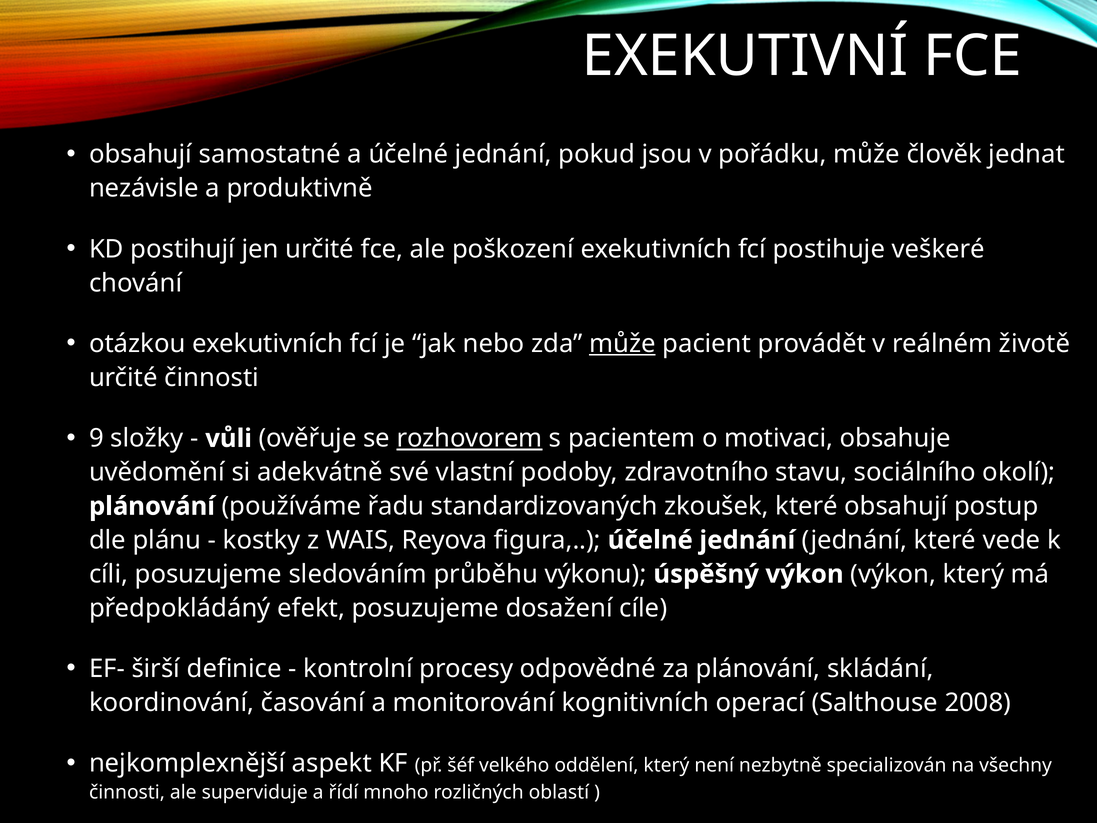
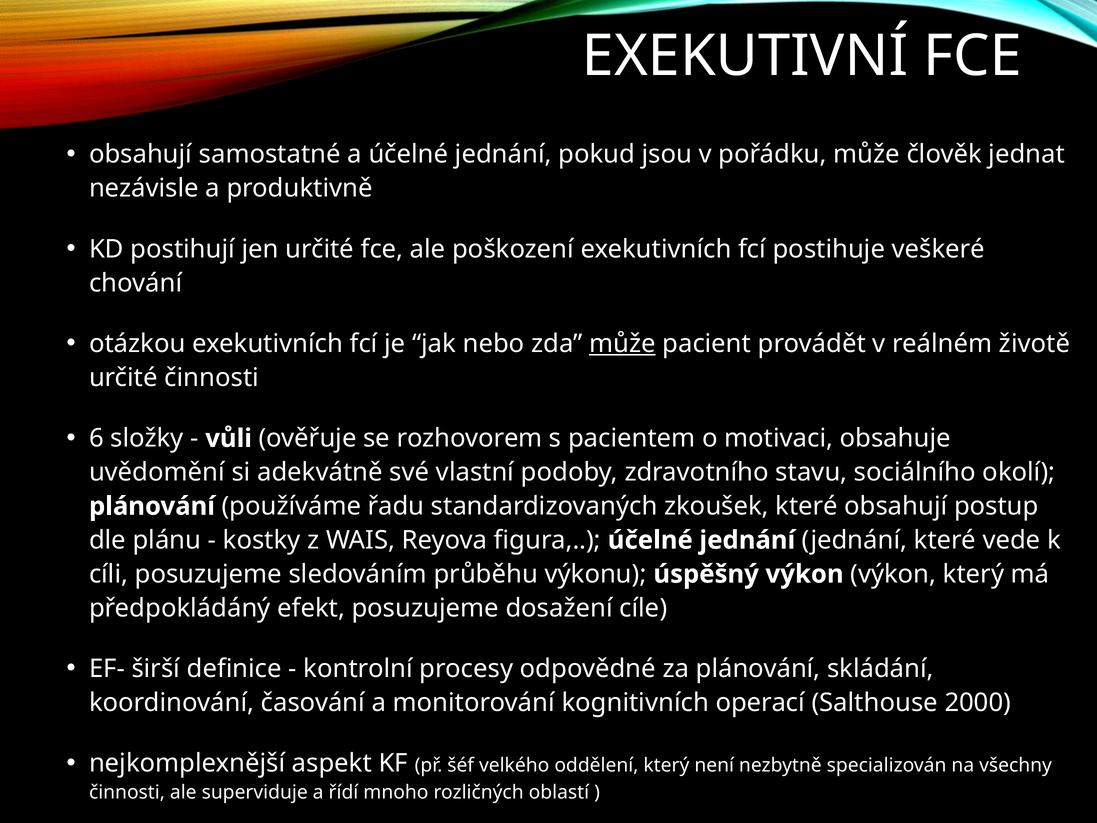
9: 9 -> 6 (96, 438)
rozhovorem underline: present -> none (470, 438)
2008: 2008 -> 2000 (978, 703)
